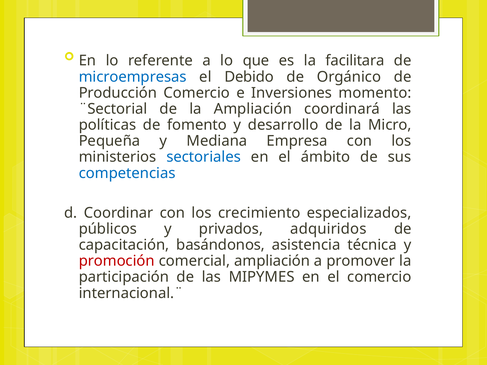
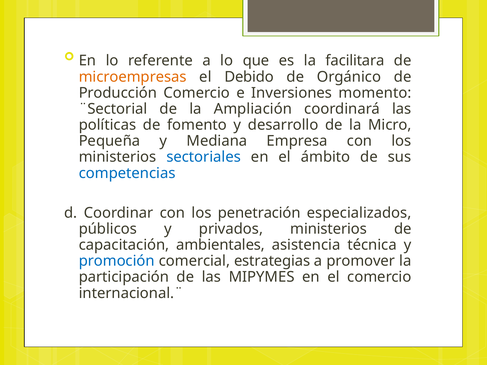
microempresas colour: blue -> orange (133, 77)
crecimiento: crecimiento -> penetración (259, 213)
privados adquiridos: adquiridos -> ministerios (329, 229)
basándonos: basándonos -> ambientales (221, 245)
promoción colour: red -> blue (117, 261)
comercial ampliación: ampliación -> estrategias (272, 261)
